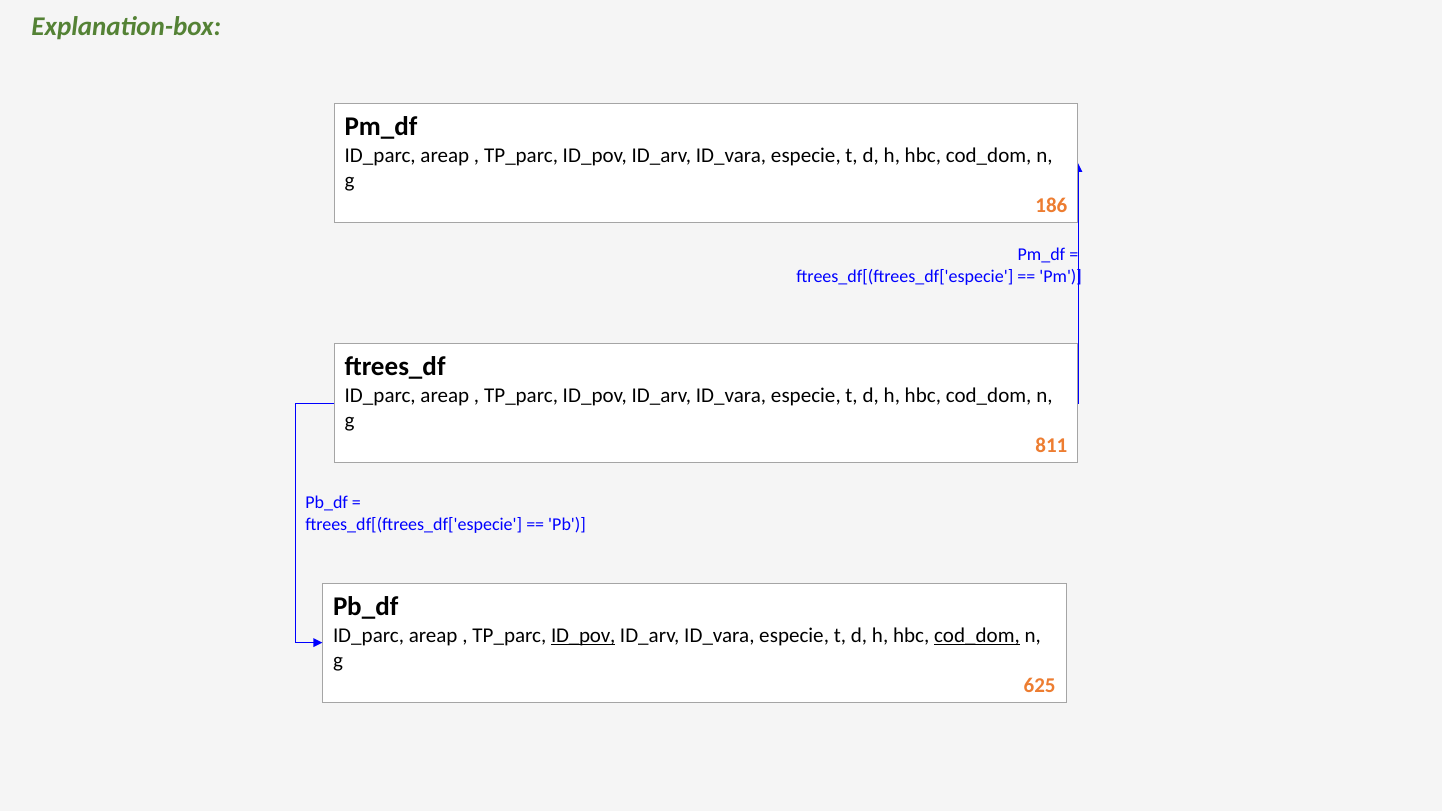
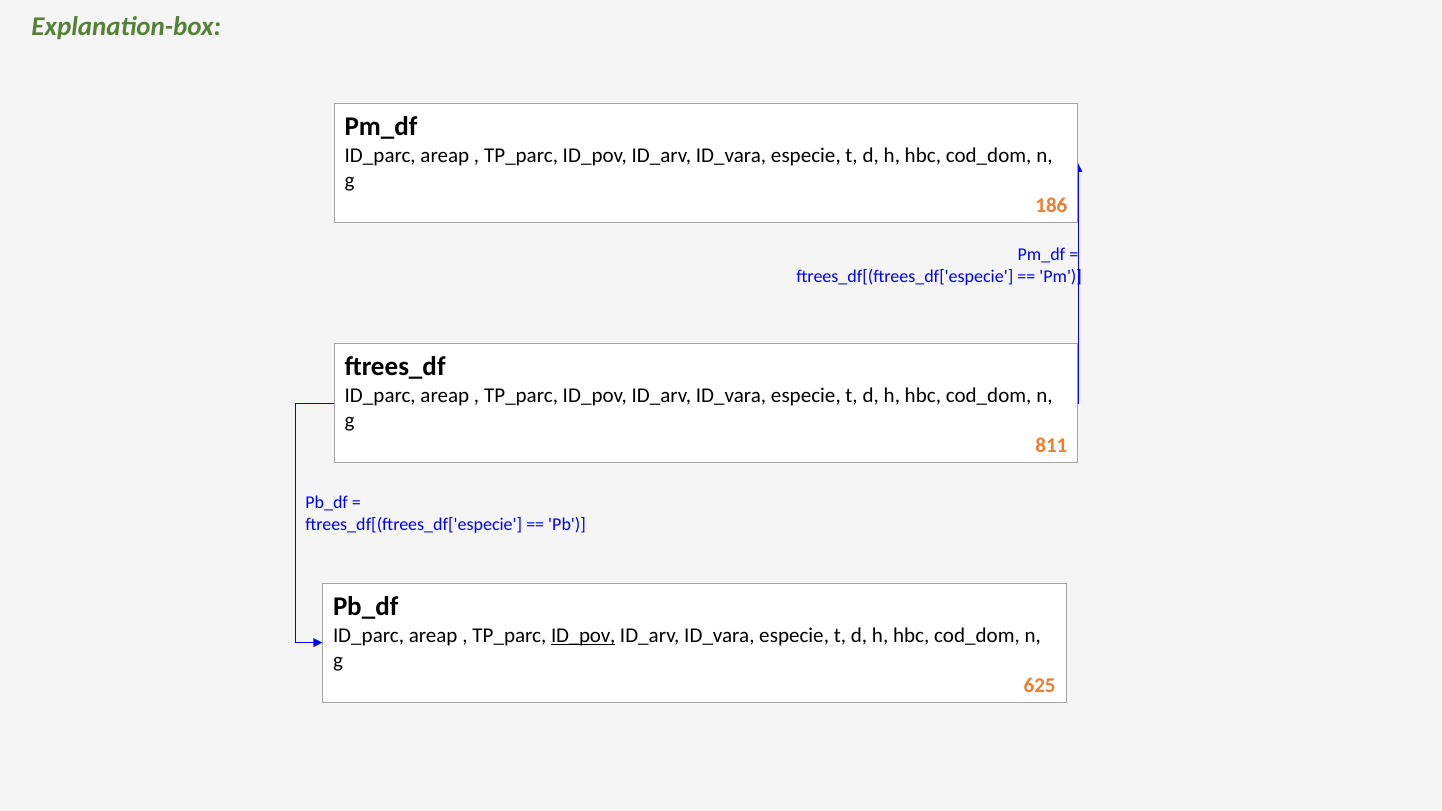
cod_dom underline: present -> none (977, 635)
